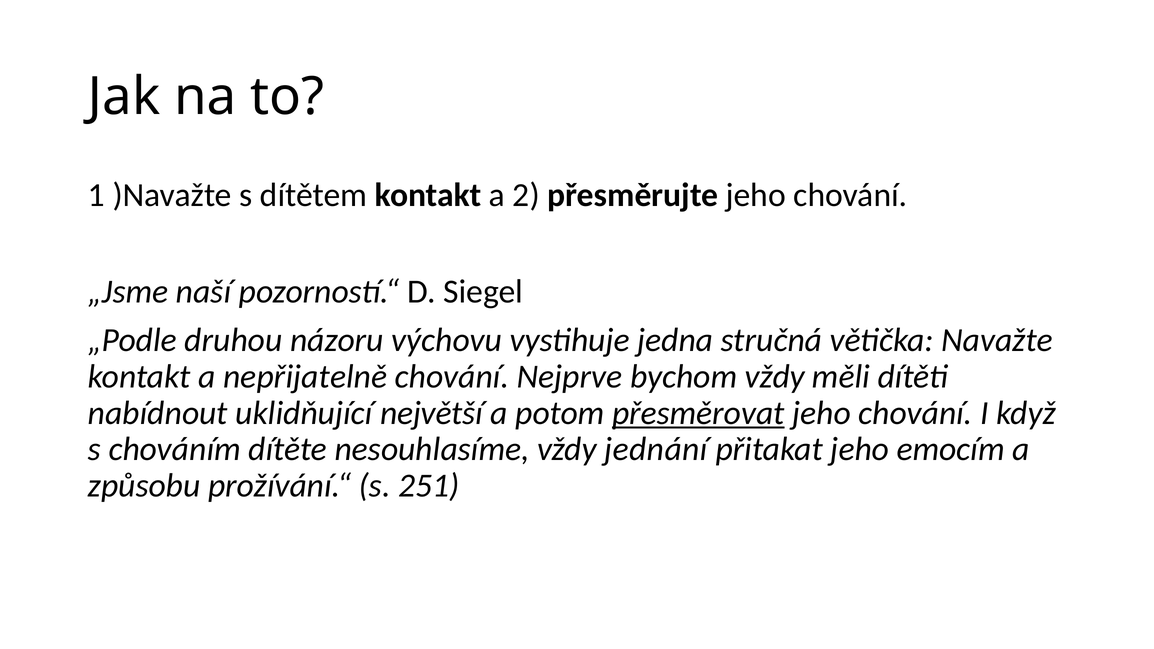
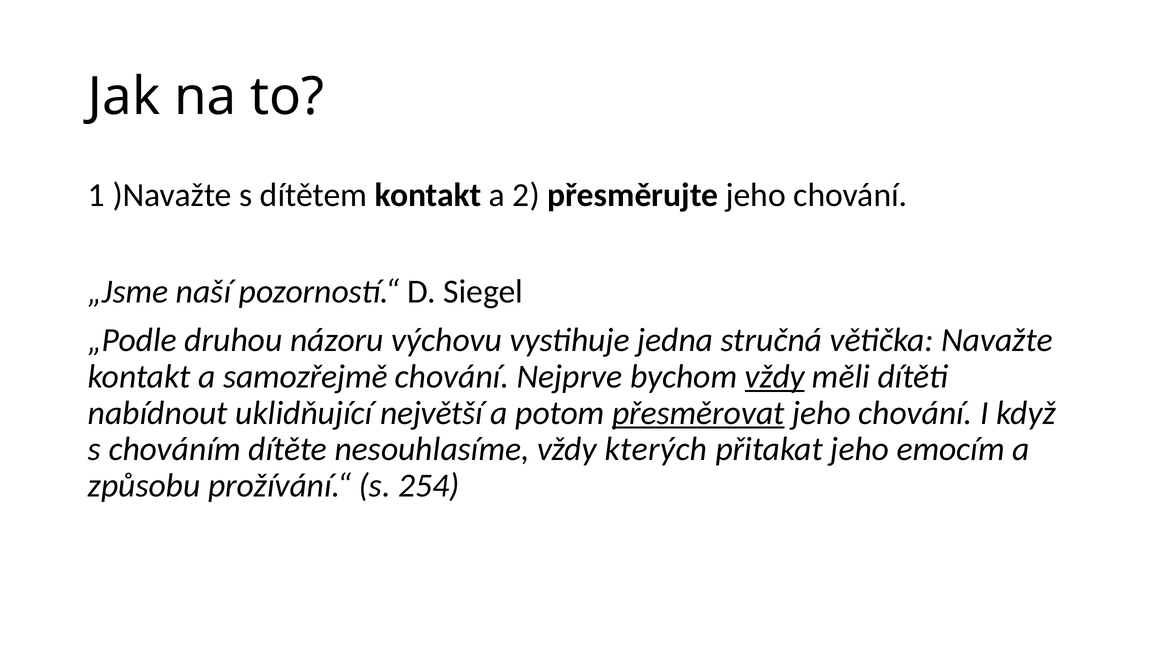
nepřijatelně: nepřijatelně -> samozřejmě (305, 377)
vždy underline: none -> present (775, 377)
jednání: jednání -> kterých (656, 449)
251: 251 -> 254 (429, 486)
